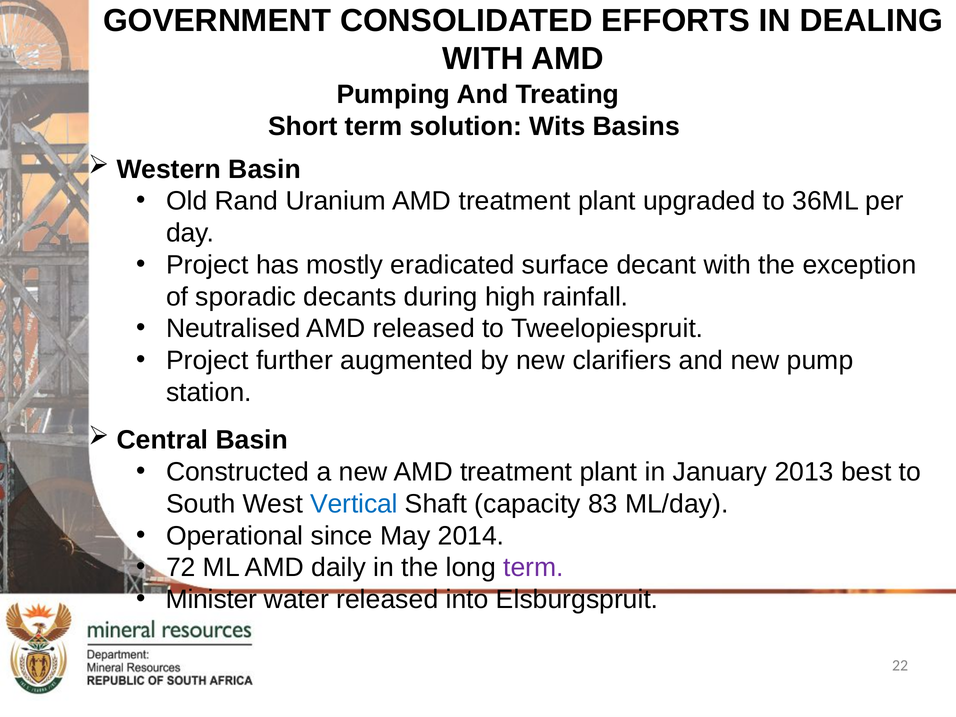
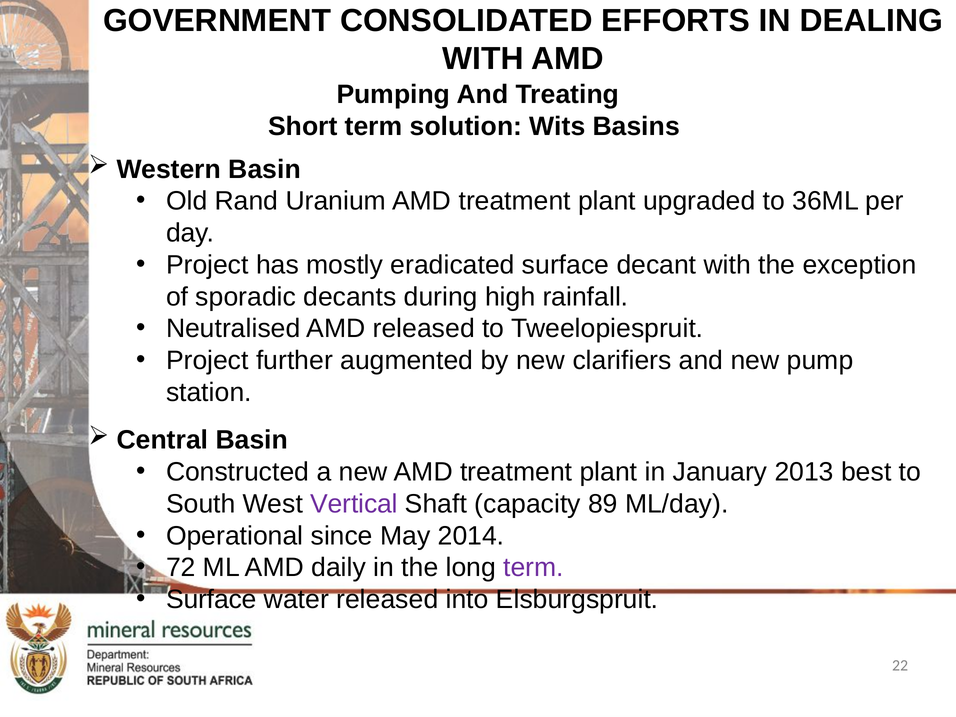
Vertical colour: blue -> purple (354, 504)
83: 83 -> 89 (603, 504)
Minister: Minister -> Surface (211, 600)
